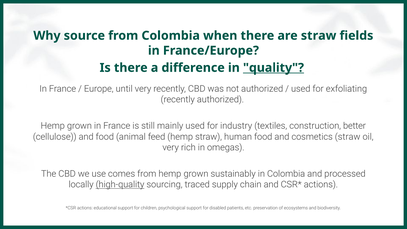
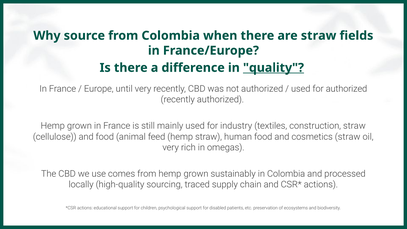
for exfoliating: exfoliating -> authorized (347, 89)
construction better: better -> straw (354, 126)
high-quality underline: present -> none (120, 185)
